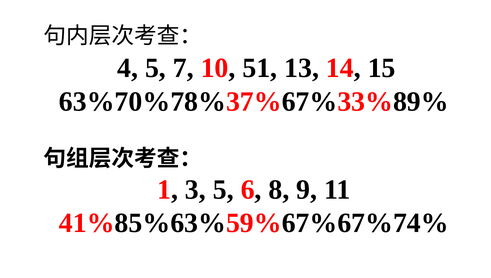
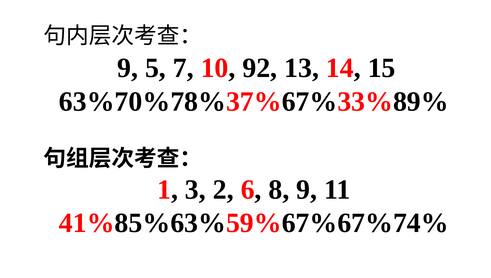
4: 4 -> 9 (128, 68)
51: 51 -> 92 (260, 68)
3 5: 5 -> 2 (223, 189)
